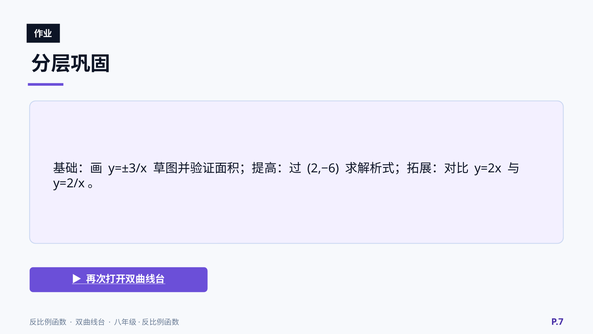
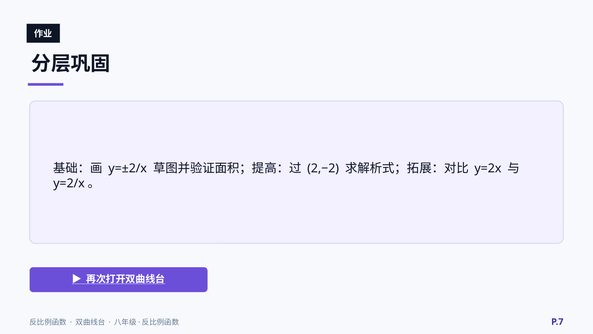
y=±3/x: y=±3/x -> y=±2/x (128, 168)
2,−6: 2,−6 -> 2,−2 (323, 168)
